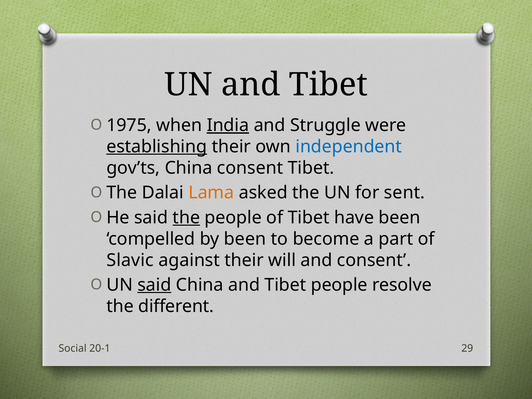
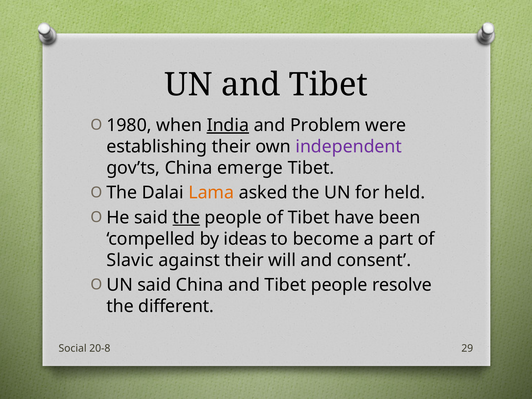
1975: 1975 -> 1980 (129, 125)
Struggle: Struggle -> Problem (325, 125)
establishing underline: present -> none (157, 147)
independent colour: blue -> purple (349, 147)
China consent: consent -> emerge (250, 168)
sent: sent -> held (405, 193)
by been: been -> ideas (245, 239)
said underline: present -> none (154, 285)
20-1: 20-1 -> 20-8 (100, 348)
